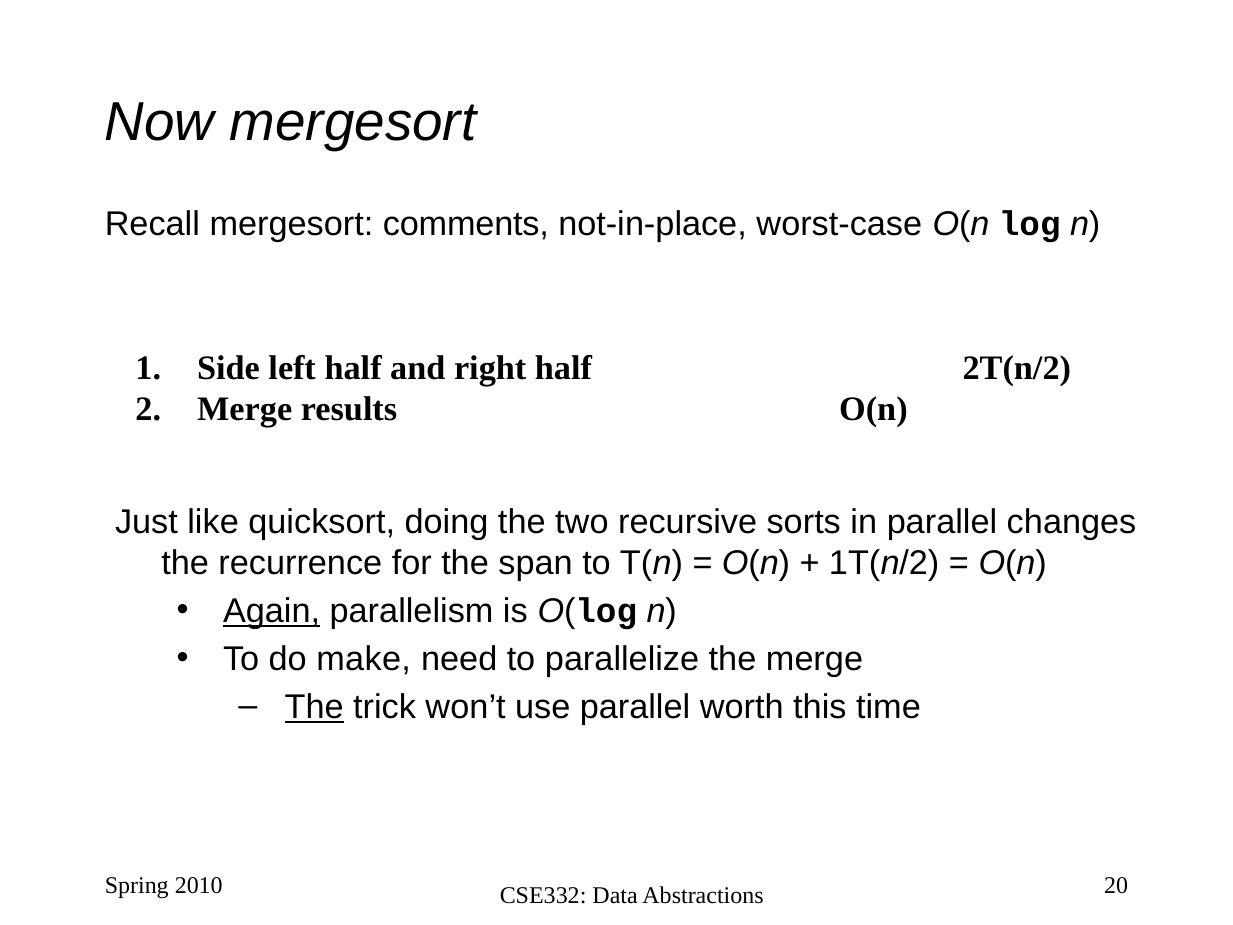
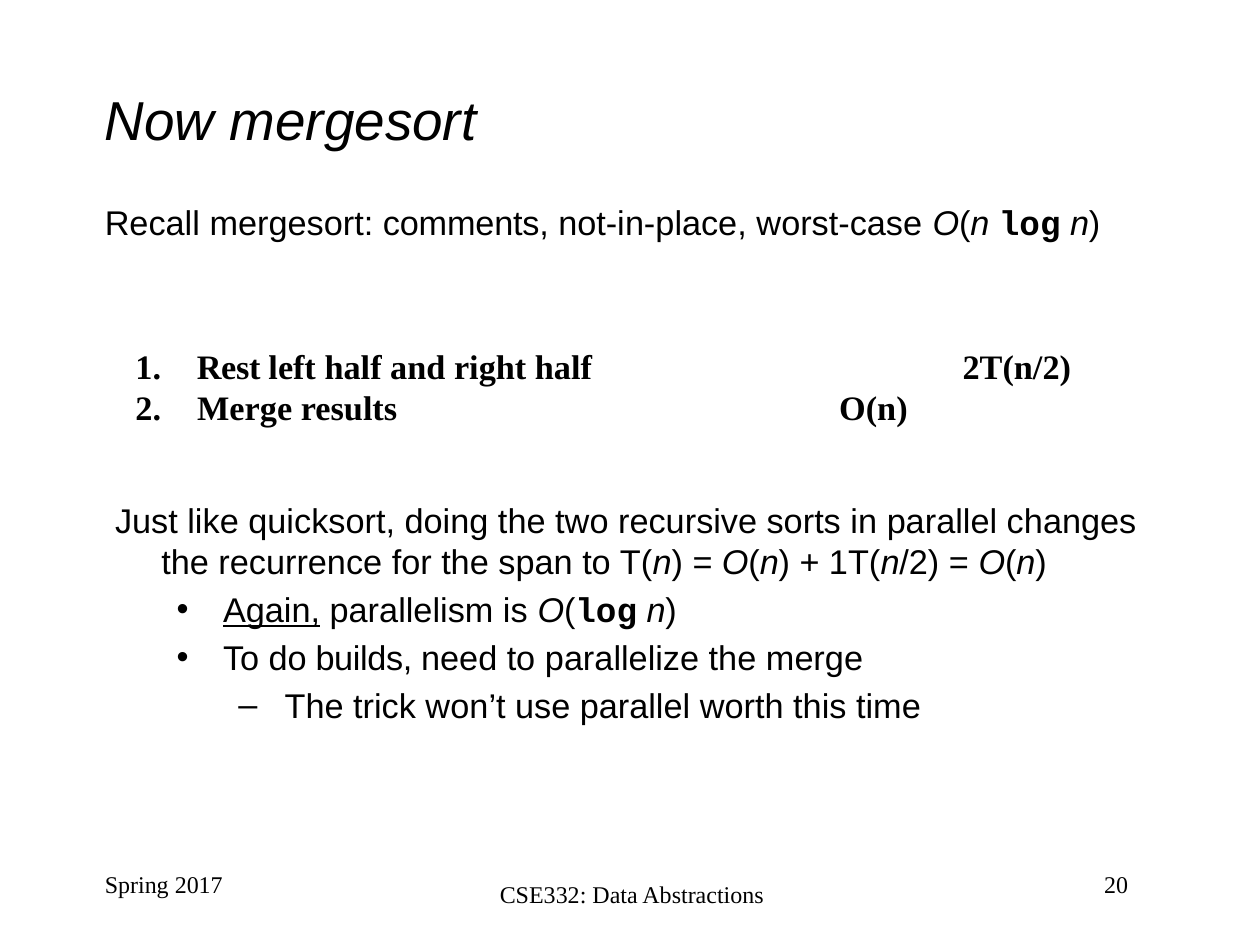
Side: Side -> Rest (229, 368)
make: make -> builds (364, 659)
The underline: present -> none (314, 707)
2010: 2010 -> 2017 (199, 885)
